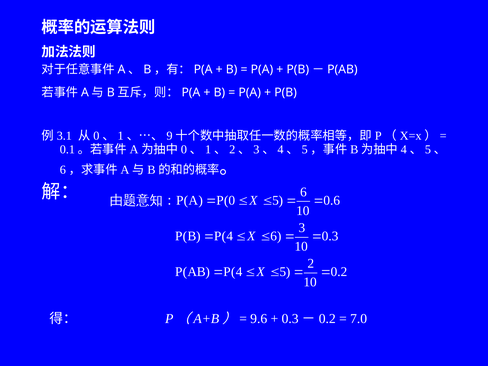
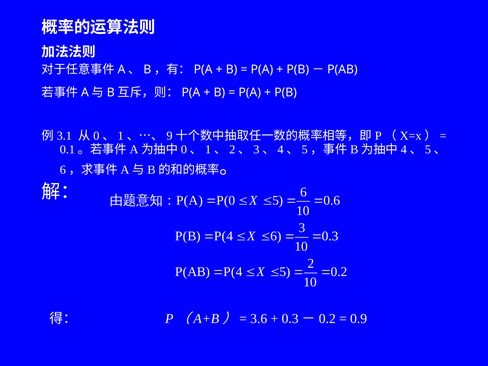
9.6: 9.6 -> 3.6 (259, 319)
7.0: 7.0 -> 0.9 (359, 319)
